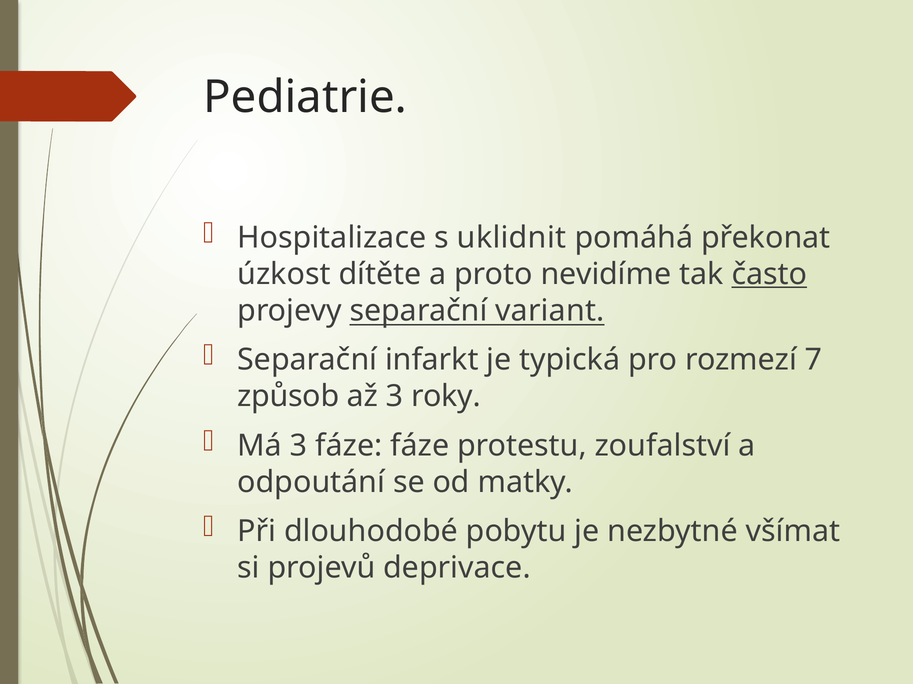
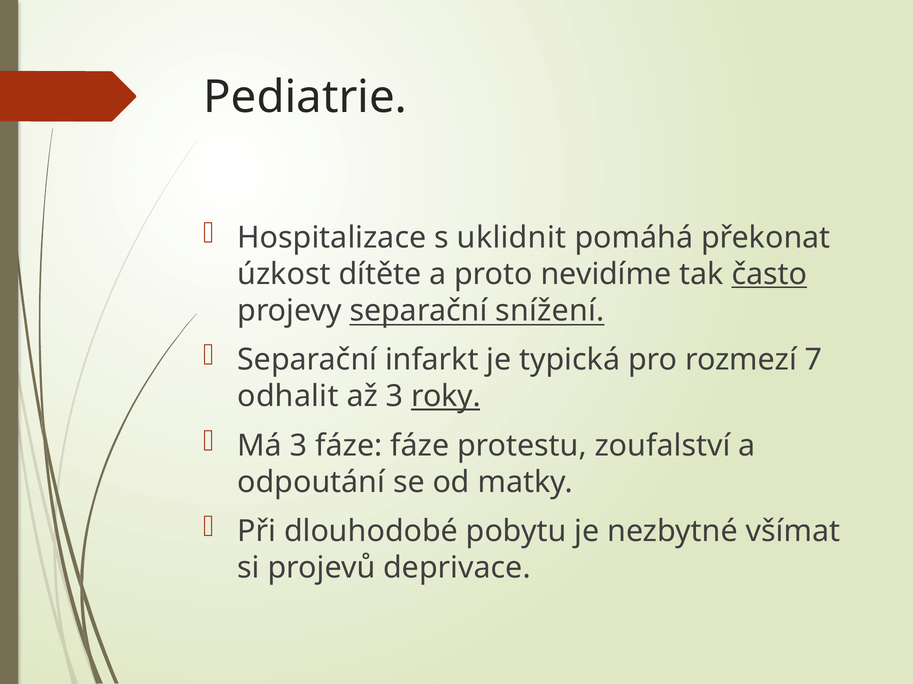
variant: variant -> snížení (550, 311)
způsob: způsob -> odhalit (288, 397)
roky underline: none -> present (446, 397)
